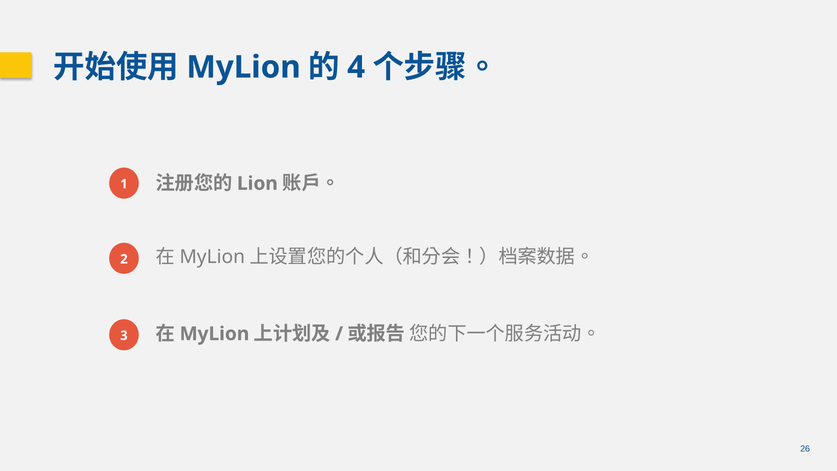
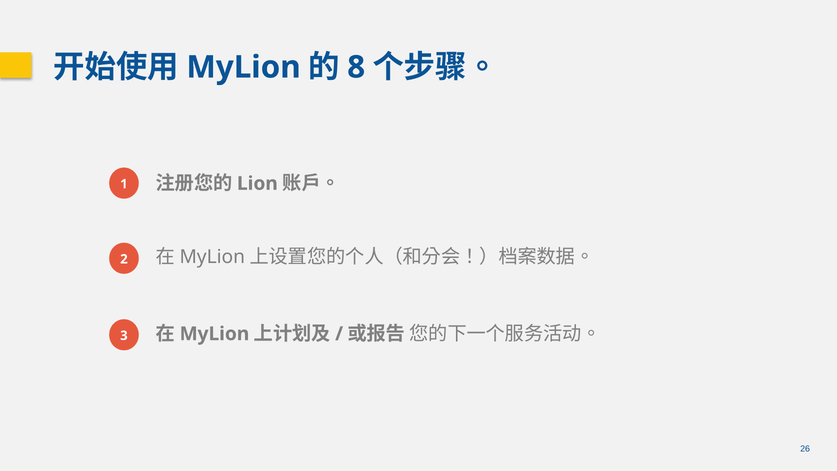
4: 4 -> 8 (356, 67)
